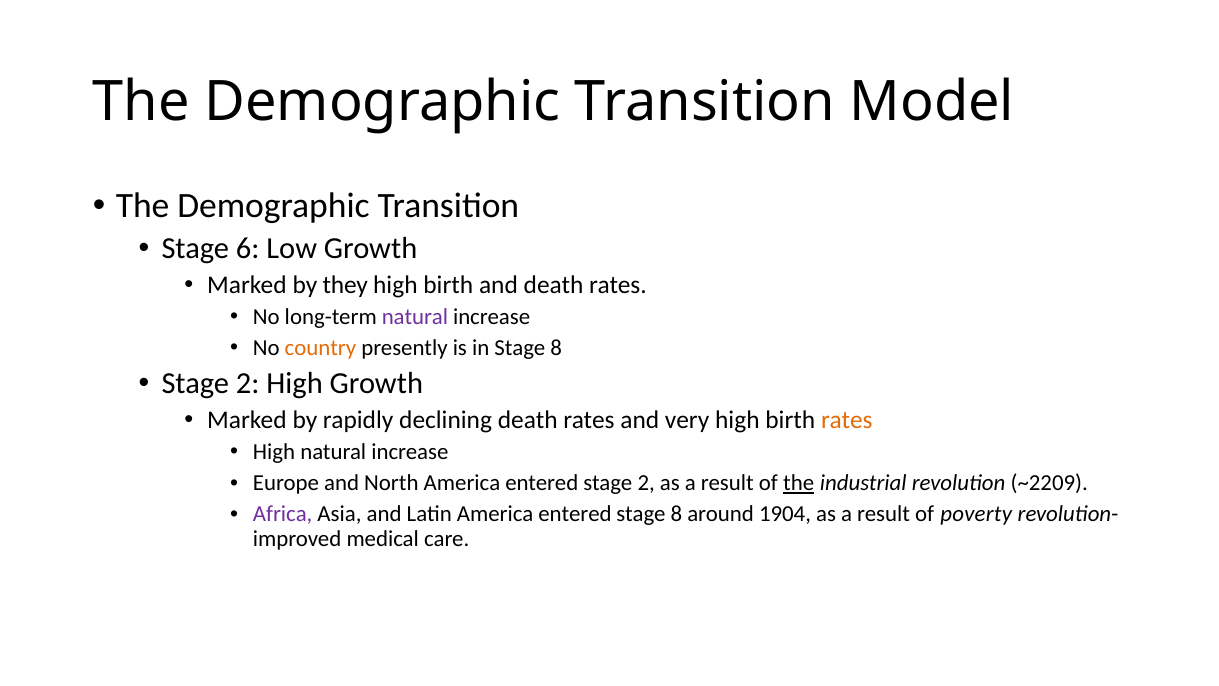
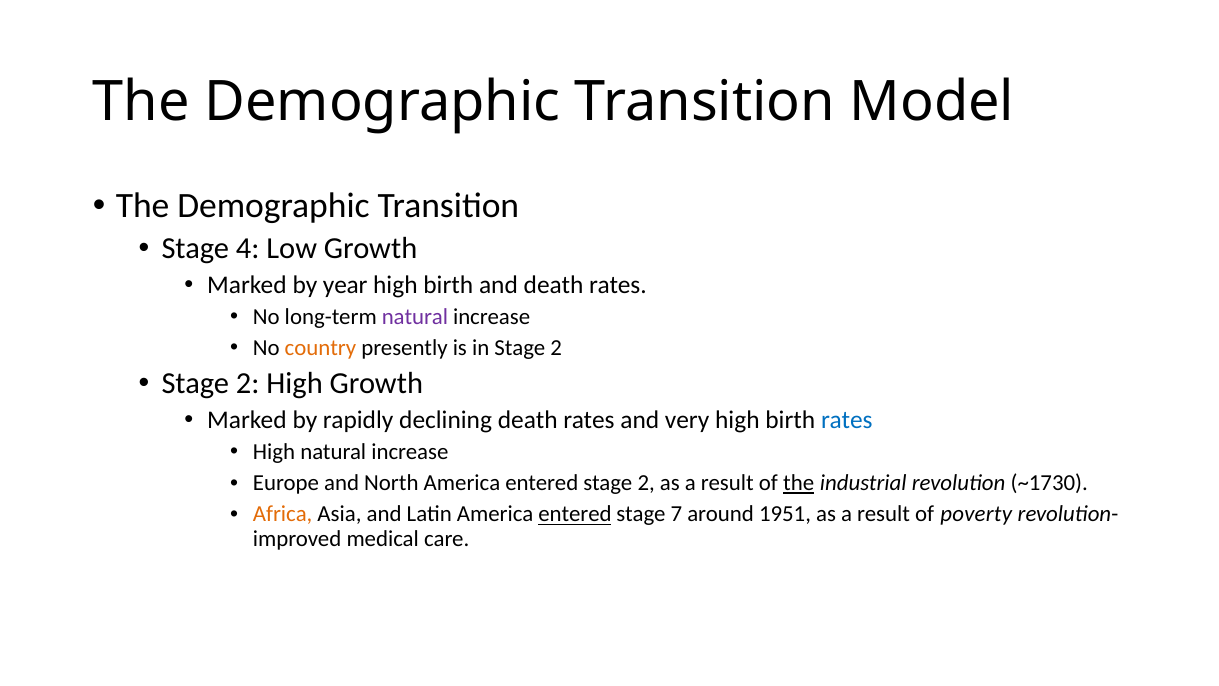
6: 6 -> 4 (248, 248)
they: they -> year (345, 285)
in Stage 8: 8 -> 2 (556, 348)
rates colour: orange -> blue (847, 420)
~2209: ~2209 -> ~1730 (1049, 483)
Africa colour: purple -> orange (283, 514)
entered underline: none -> present (575, 514)
8: 8 -> 7 (676, 514)
1904: 1904 -> 1951 (785, 514)
